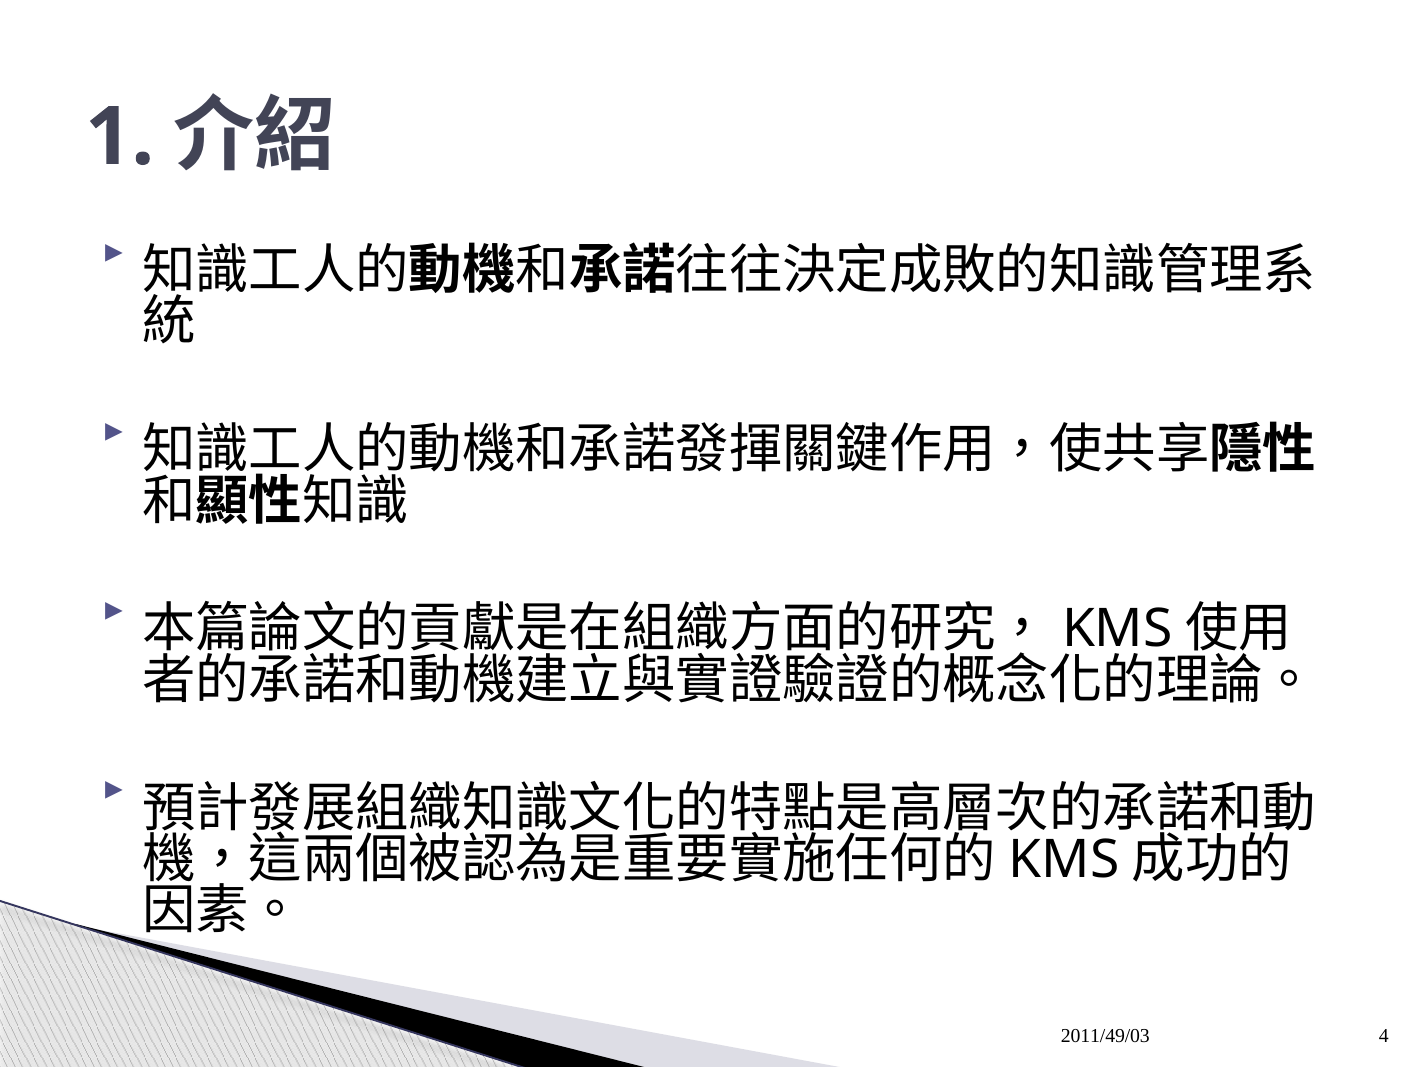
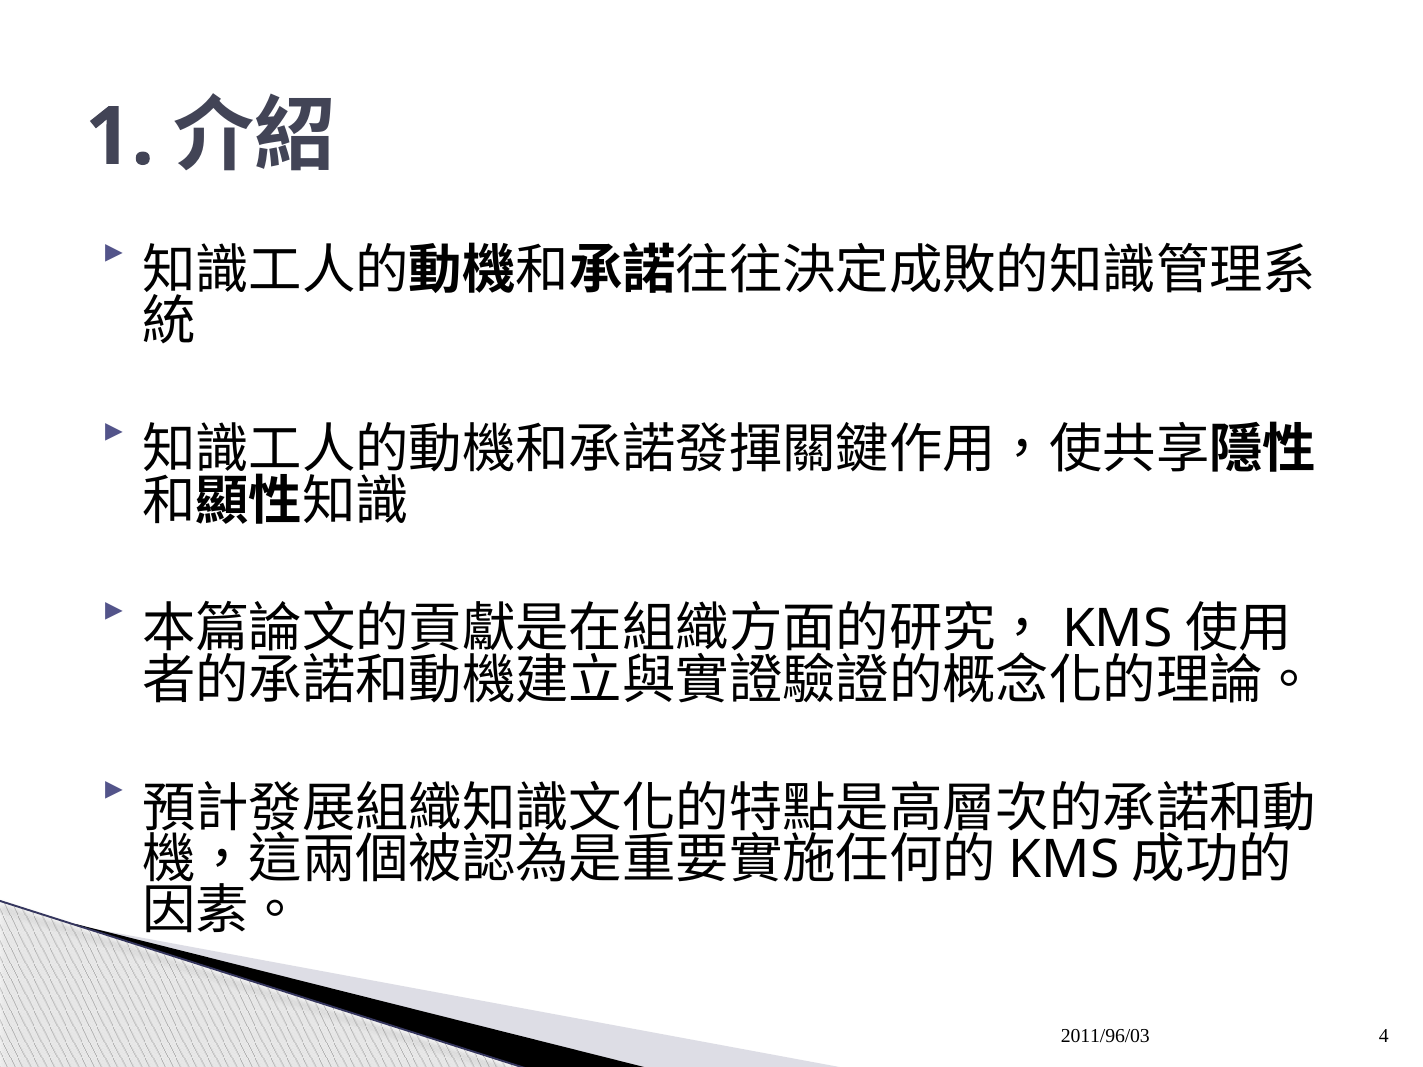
2011/49/03: 2011/49/03 -> 2011/96/03 (1105, 1037)
